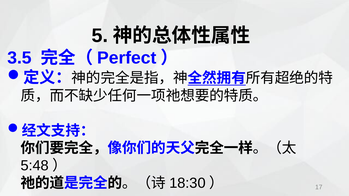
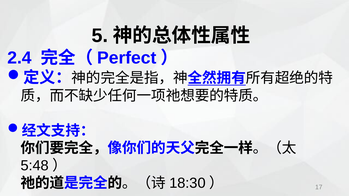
3.5: 3.5 -> 2.4 (20, 58)
